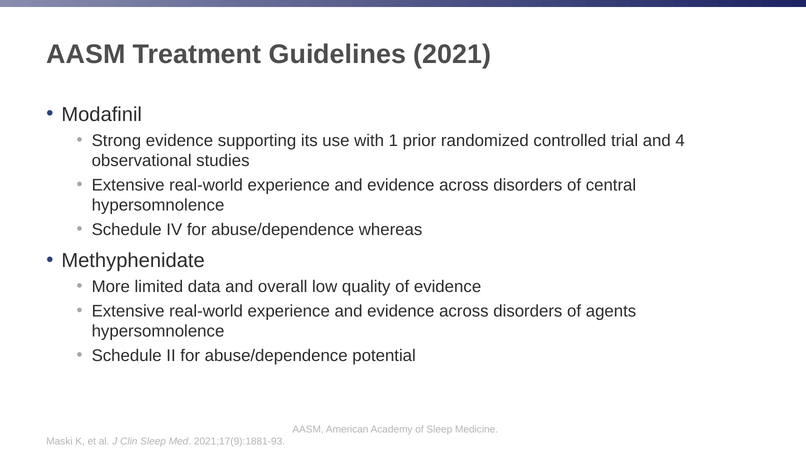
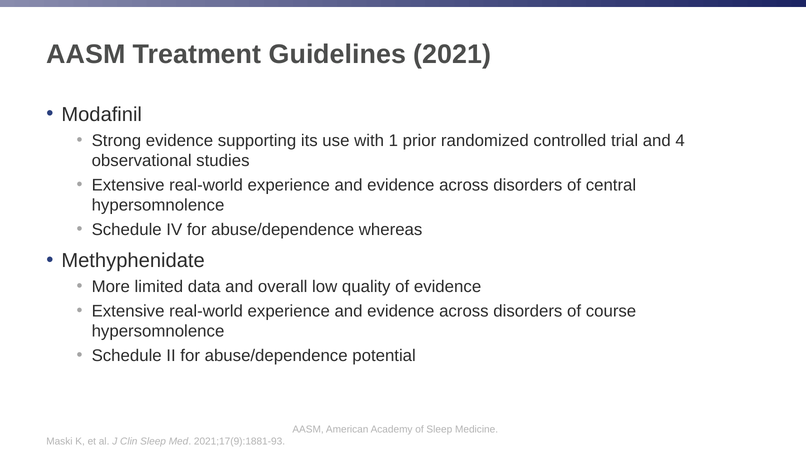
agents: agents -> course (611, 311)
